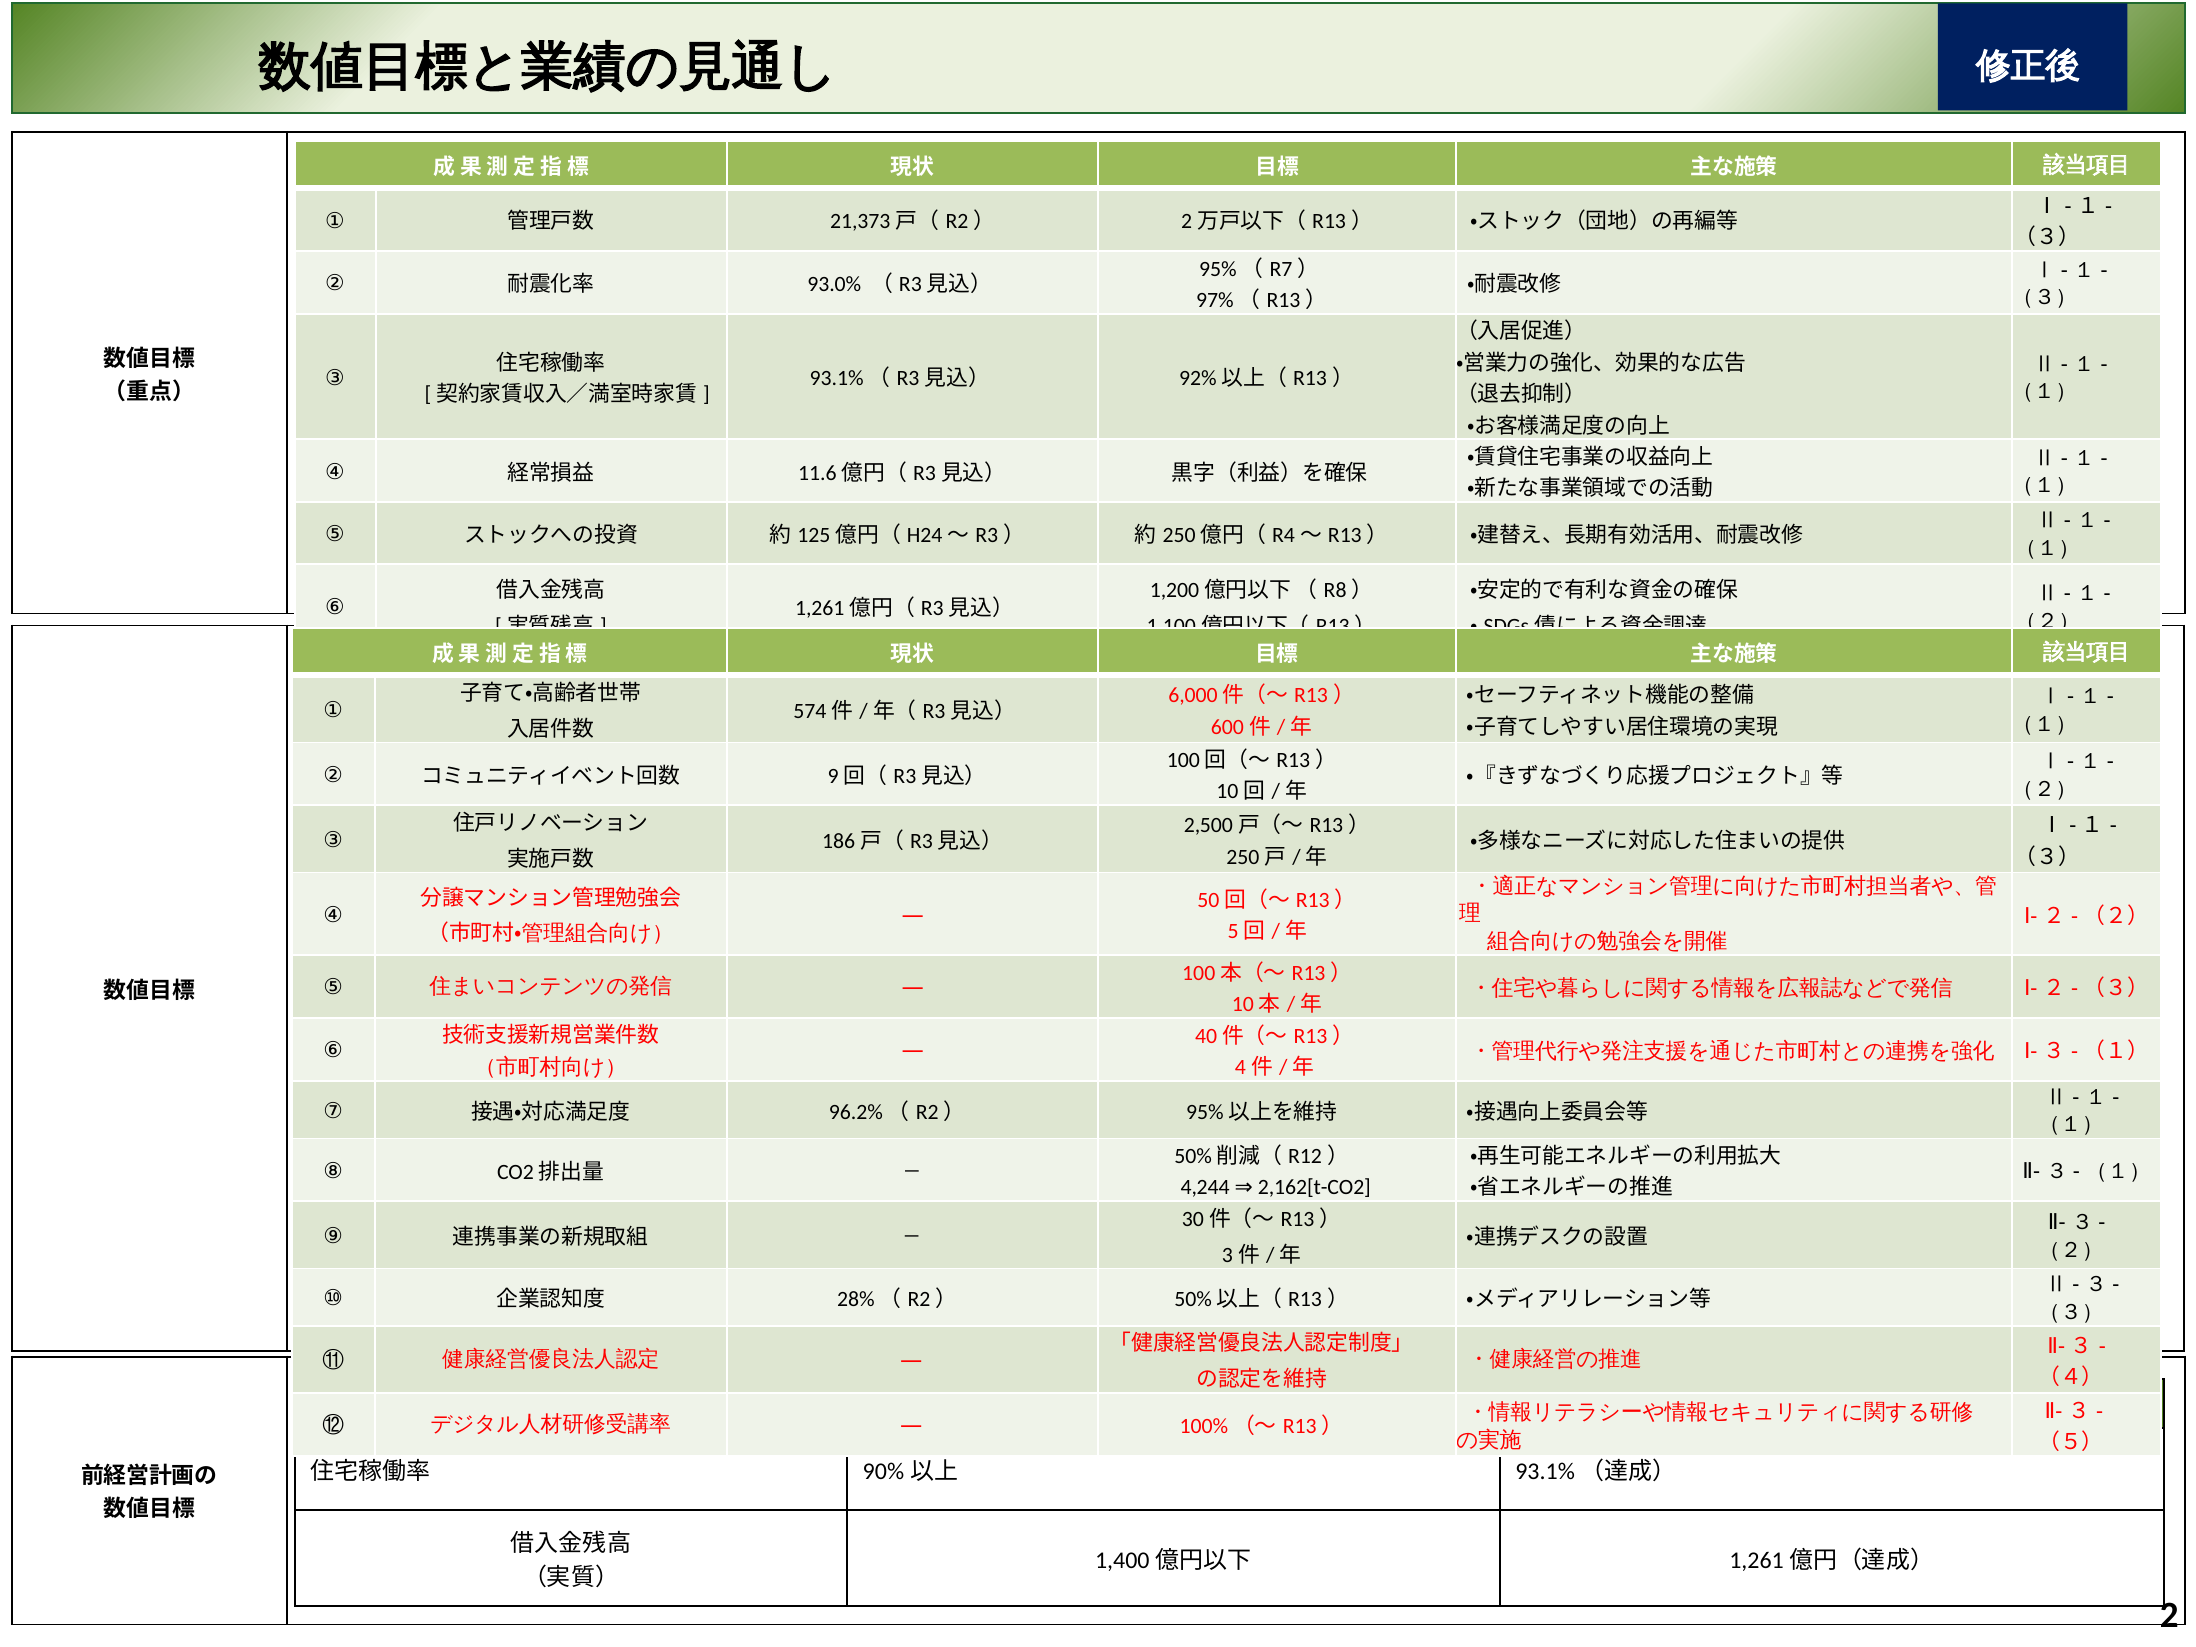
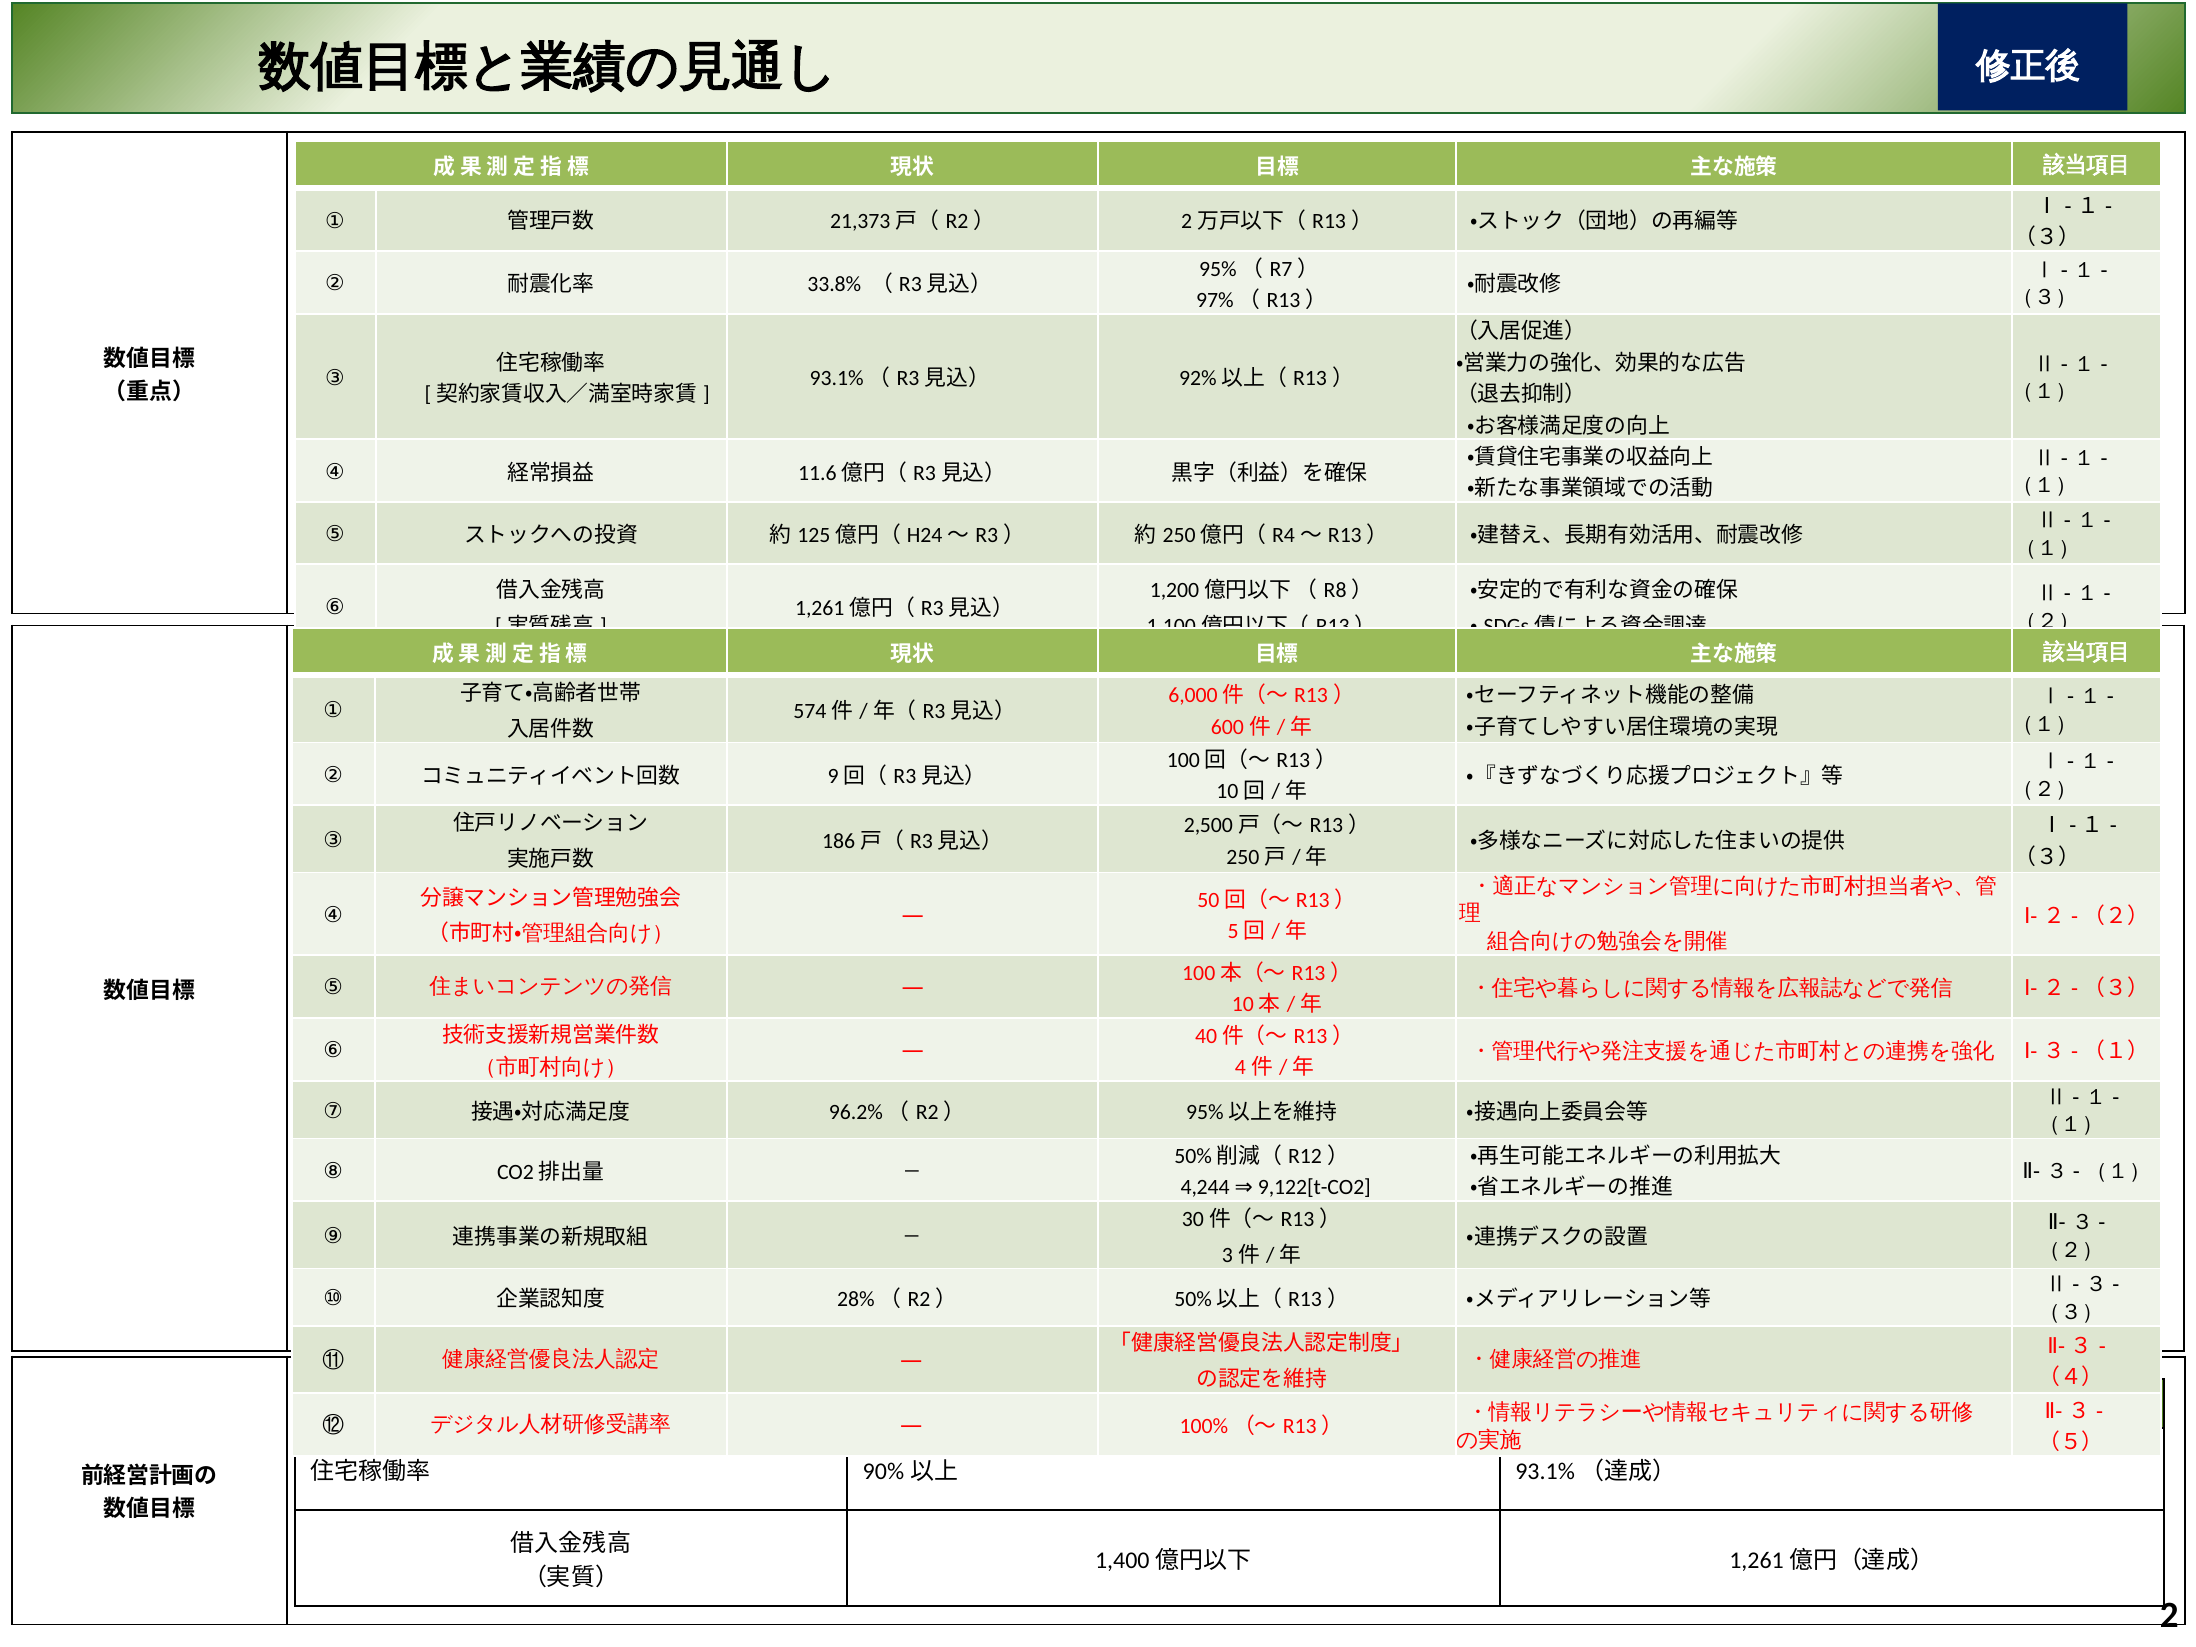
93.0%: 93.0% -> 33.8% (834, 285)
2,162[t-CO2: 2,162[t-CO2 -> 9,122[t-CO2 (1314, 1188)
